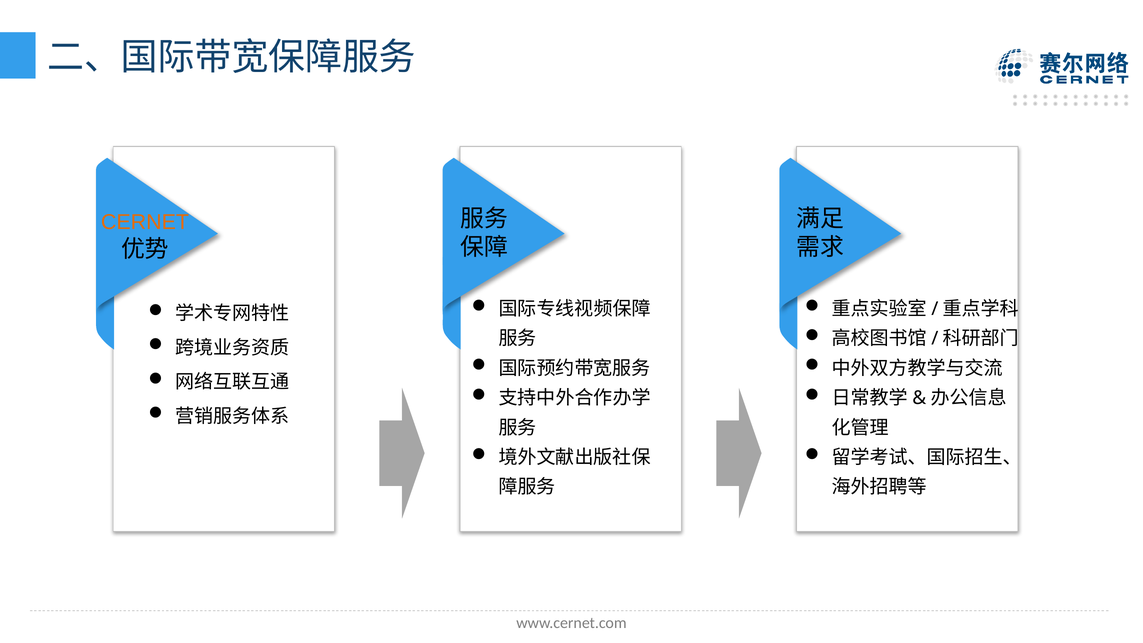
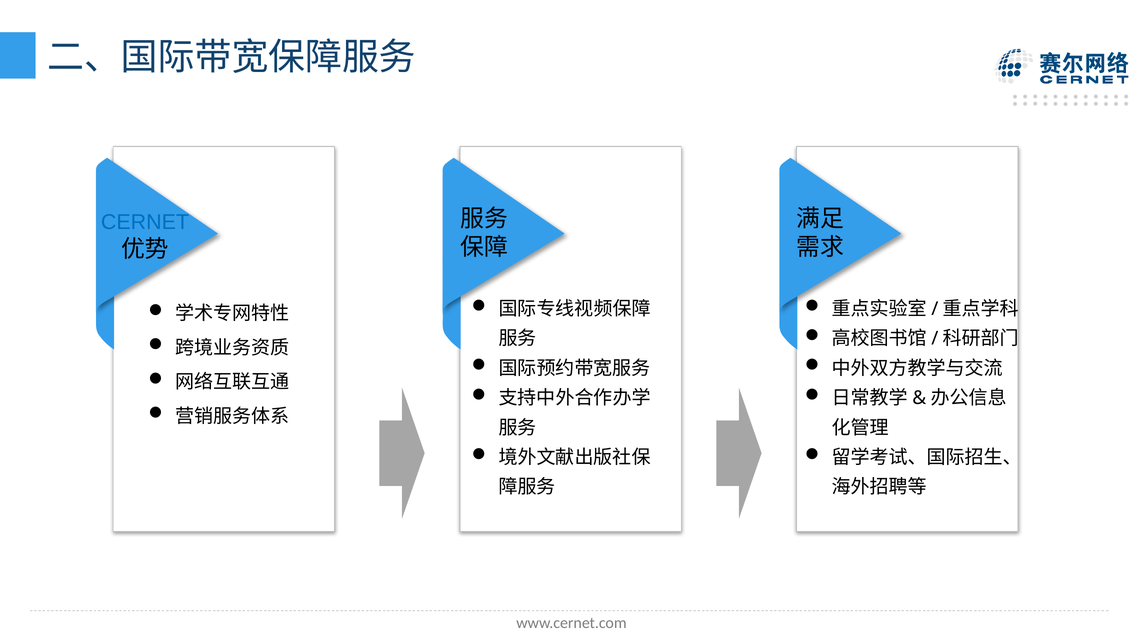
CERNET colour: orange -> blue (145, 222)
